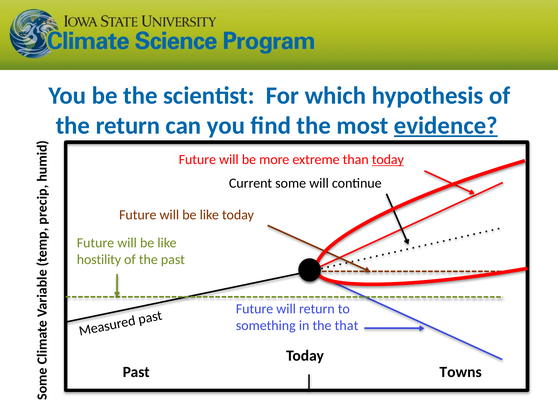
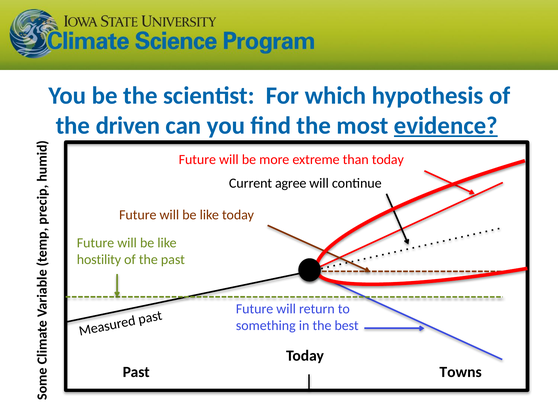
the return: return -> driven (128, 125)
today underline: present -> none (388, 160)
some: some -> agree (291, 183)
that: that -> best (347, 325)
